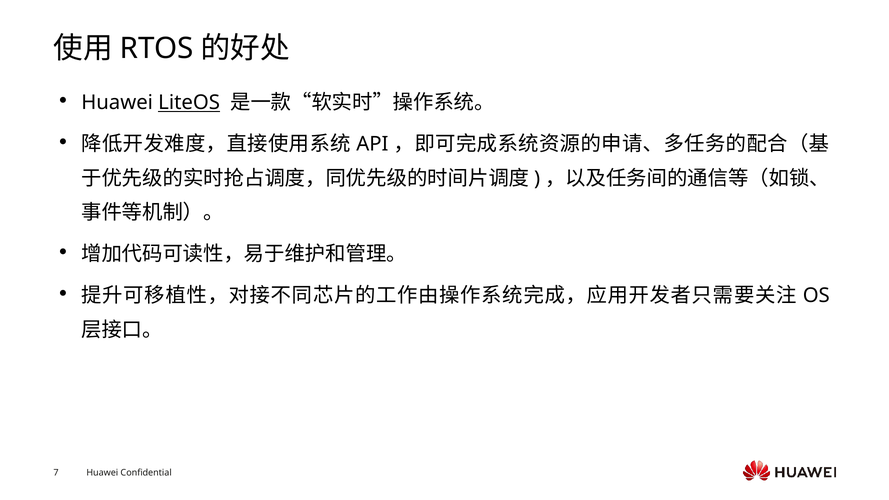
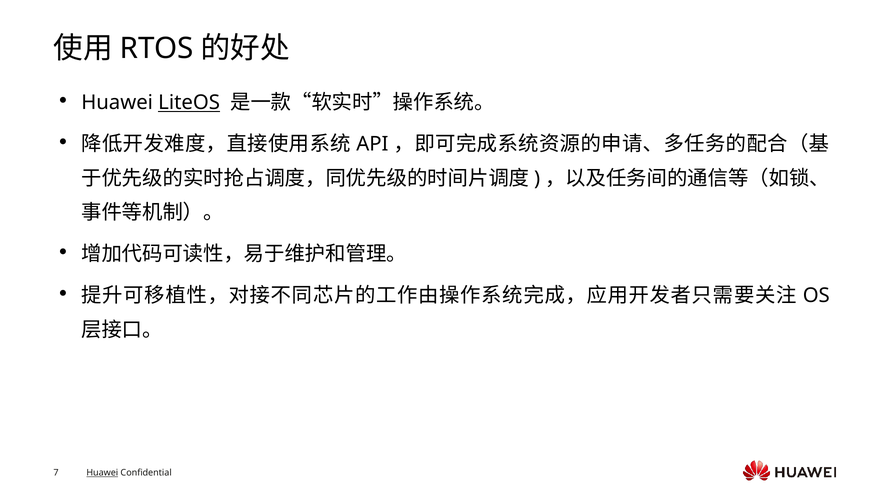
Huawei underline: none -> present (102, 473)
